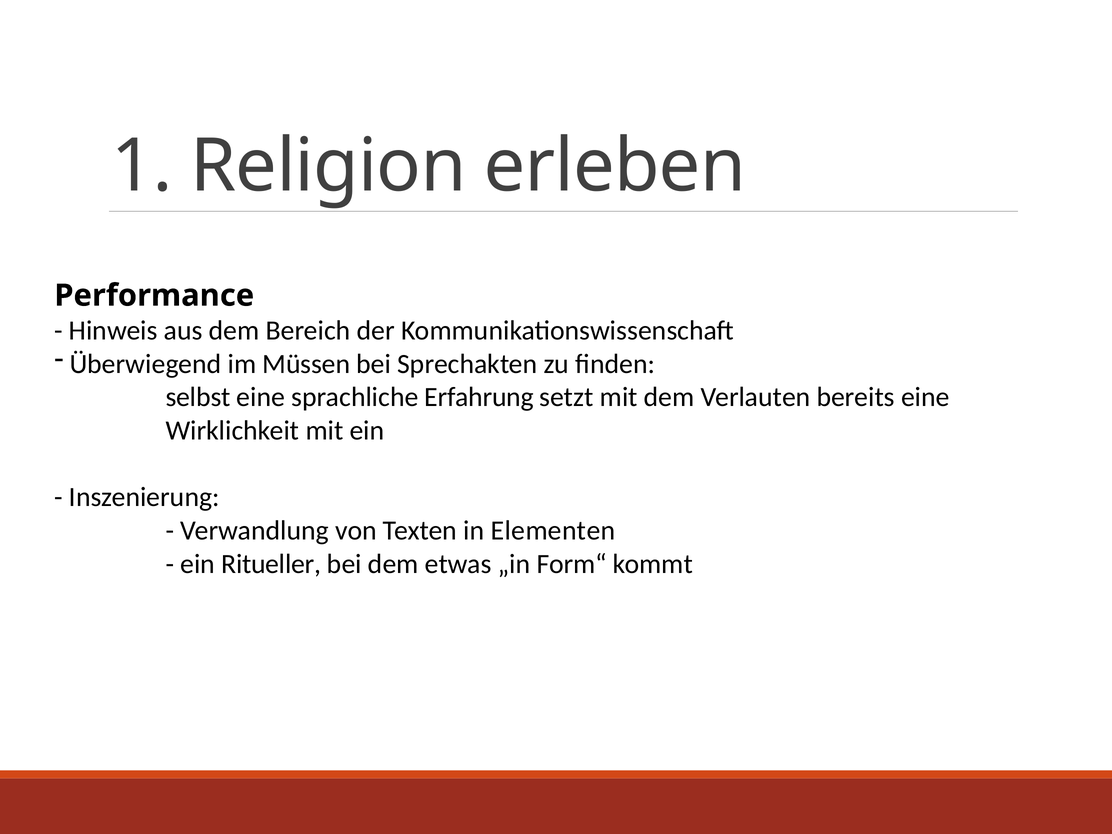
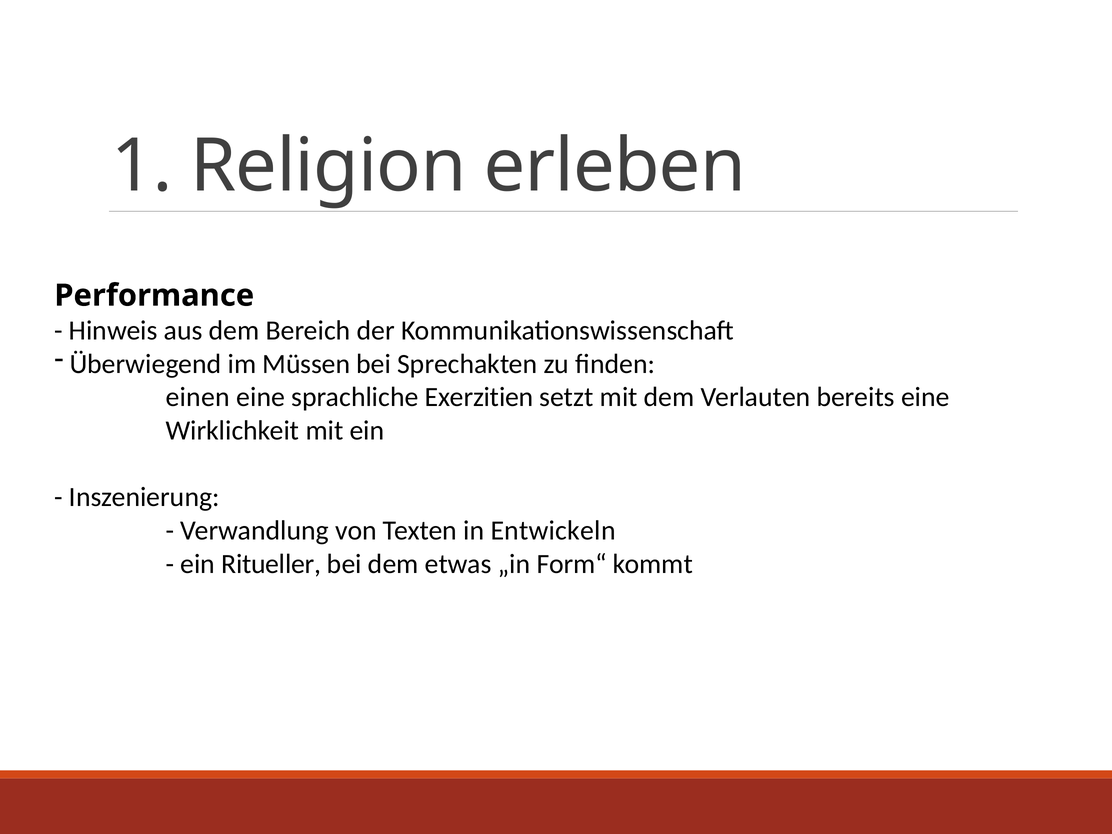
selbst: selbst -> einen (198, 397)
Erfahrung: Erfahrung -> Exerzitien (479, 397)
Elementen: Elementen -> Entwickeln (553, 531)
